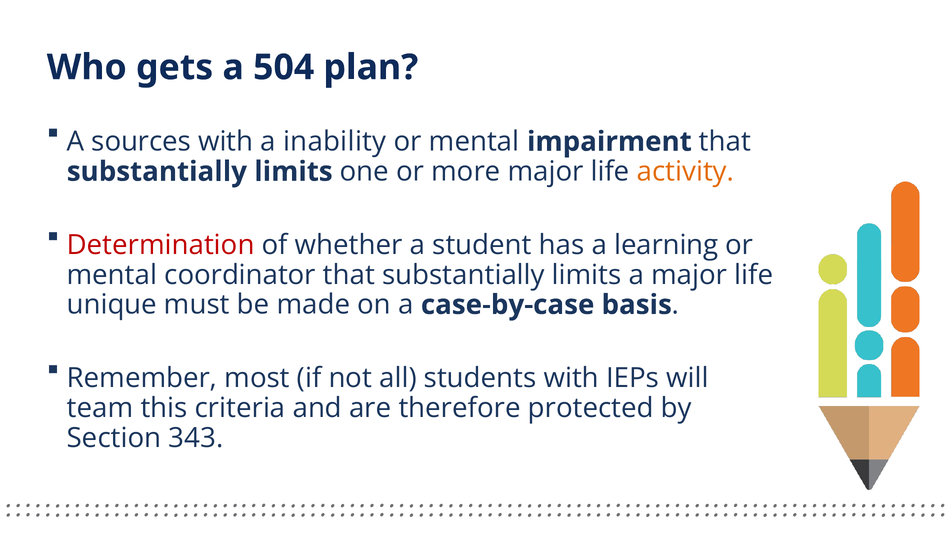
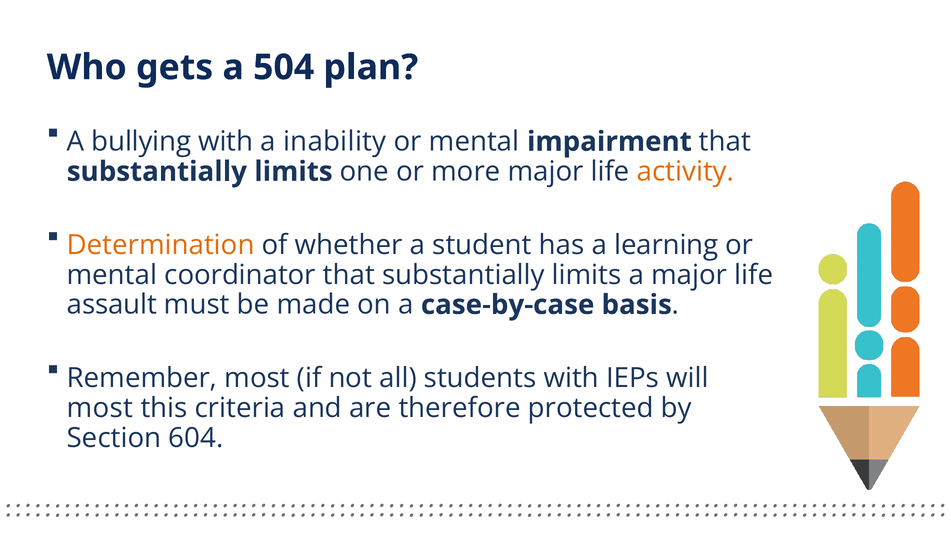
sources: sources -> bullying (141, 142)
Determination colour: red -> orange (161, 245)
unique: unique -> assault (112, 305)
team: team -> most (100, 408)
343: 343 -> 604 (196, 438)
